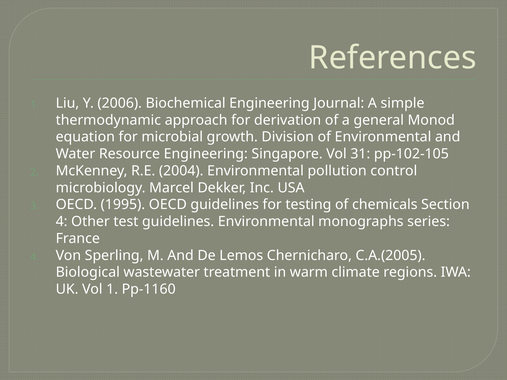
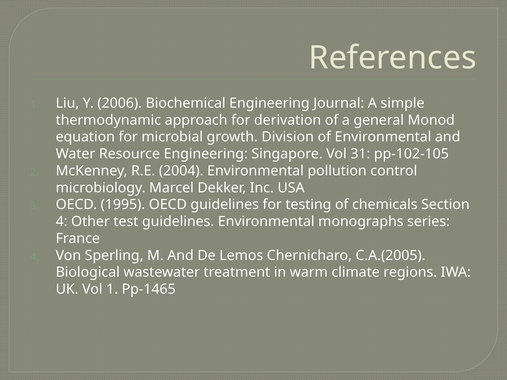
Pp-1160: Pp-1160 -> Pp-1465 (149, 289)
